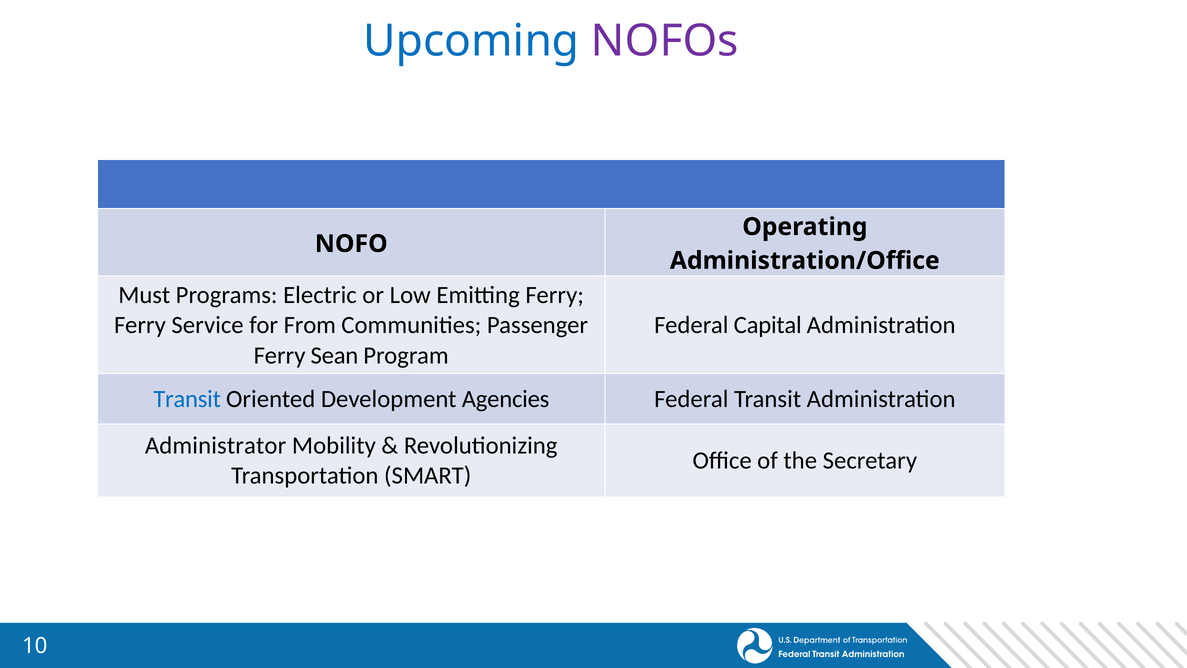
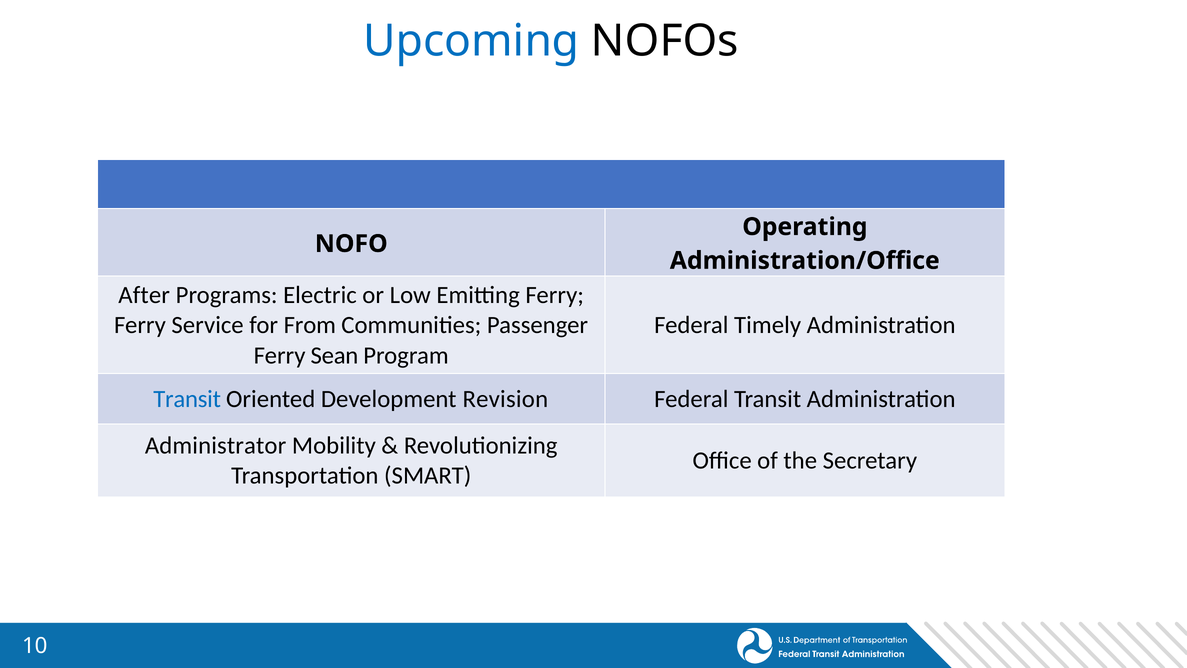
NOFOs colour: purple -> black (665, 41)
Must: Must -> After (144, 295)
Capital: Capital -> Timely (768, 325)
Agencies: Agencies -> Revision (505, 399)
